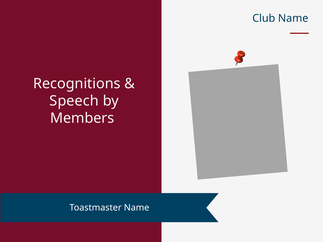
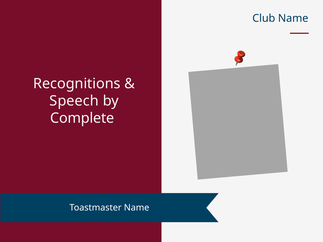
Members: Members -> Complete (82, 118)
